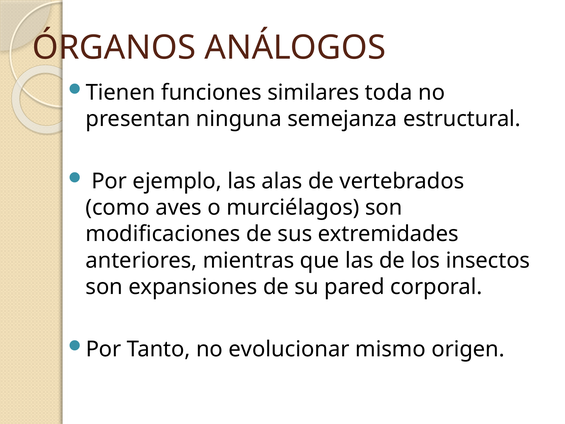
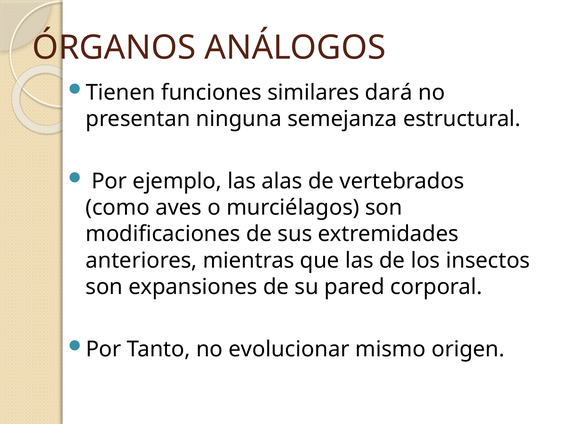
toda: toda -> dará (389, 93)
